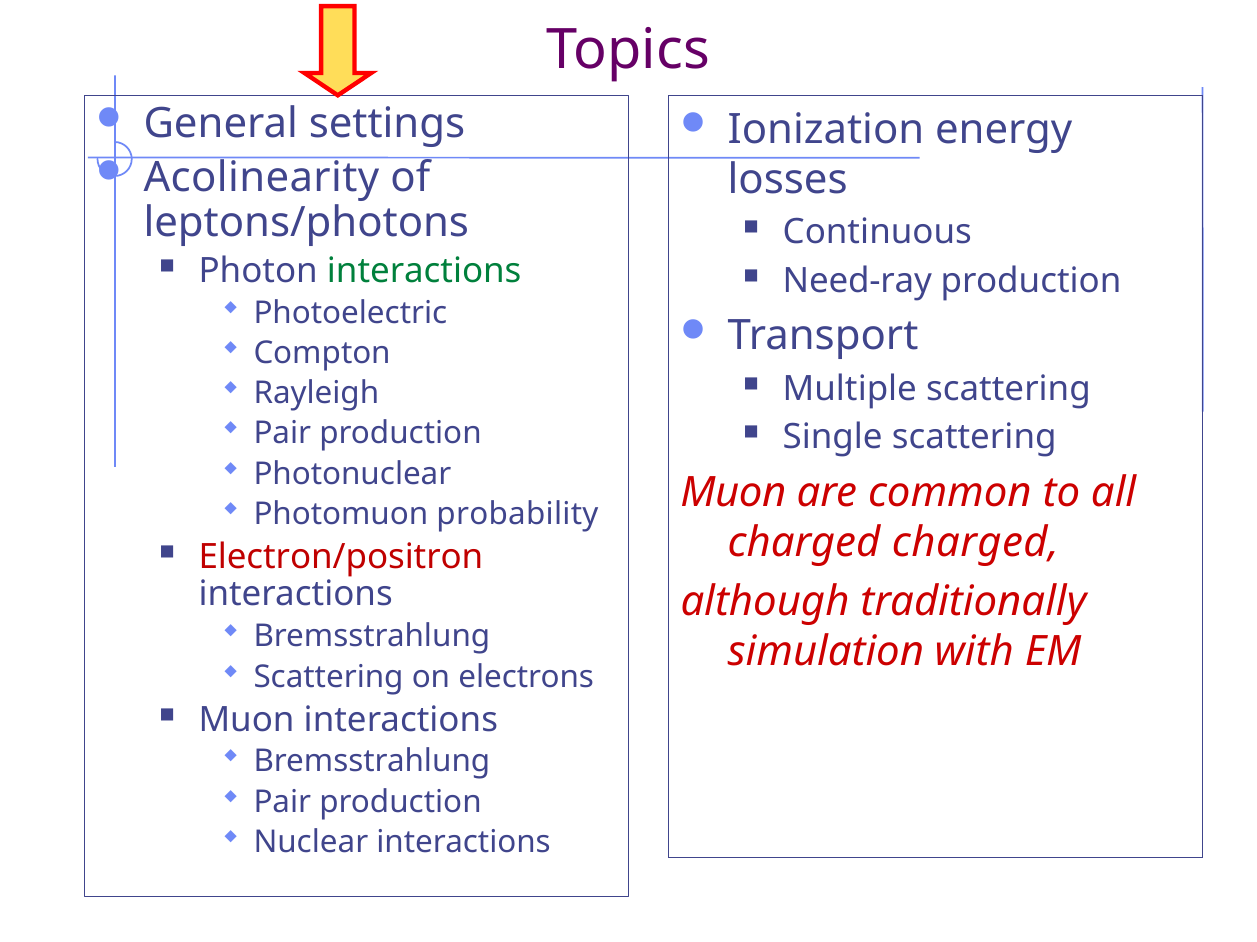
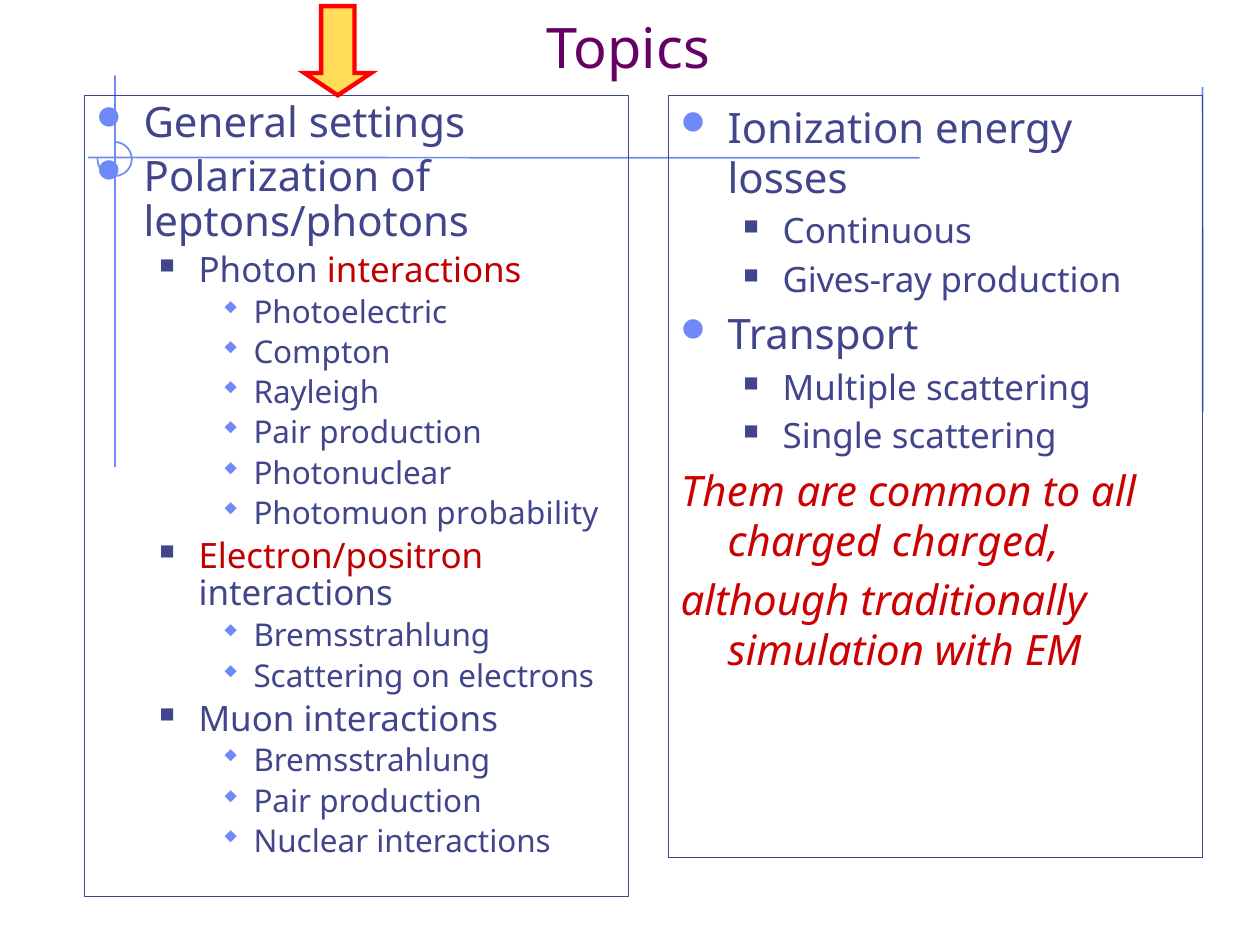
Acolinearity: Acolinearity -> Polarization (261, 177)
interactions colour: green -> red (424, 271)
Need-ray: Need-ray -> Gives-ray (857, 281)
Muon: Muon -> Them (733, 493)
